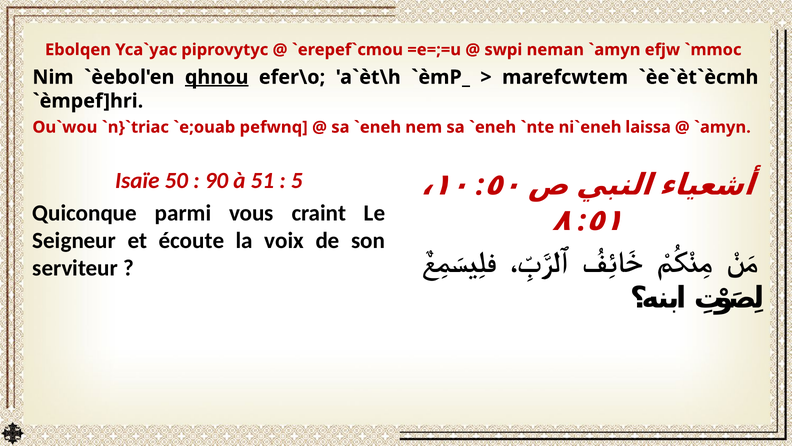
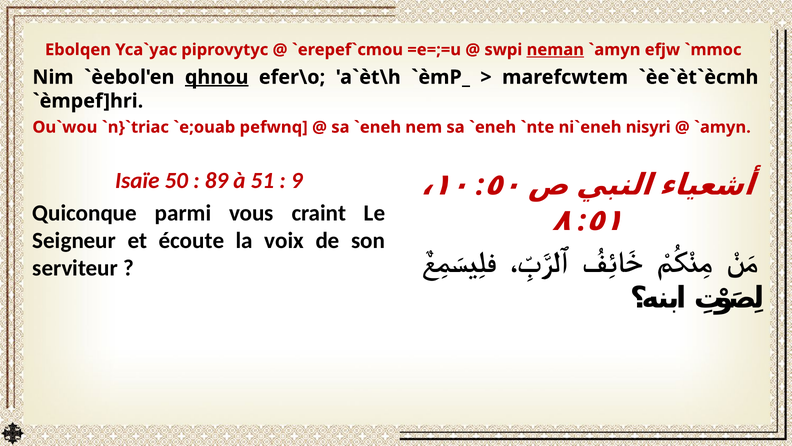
neman underline: none -> present (555, 50)
laissa: laissa -> nisyri (648, 127)
90: 90 -> 89 (217, 180)
5: 5 -> 9 (297, 180)
